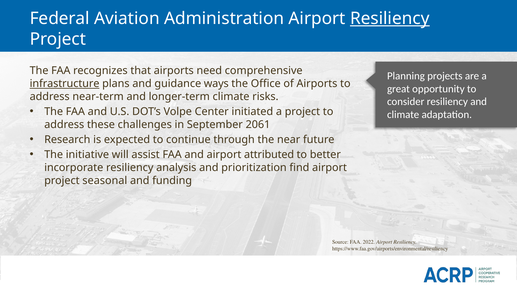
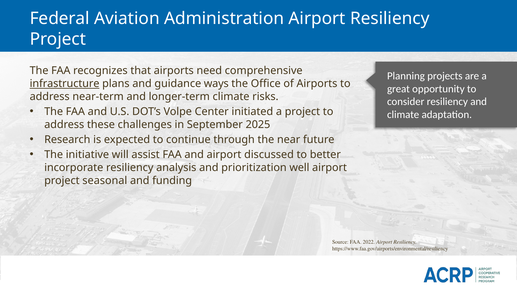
Resiliency underline: present -> none (390, 18)
2061: 2061 -> 2025 (258, 124)
attributed: attributed -> discussed (269, 155)
find: find -> well (299, 168)
